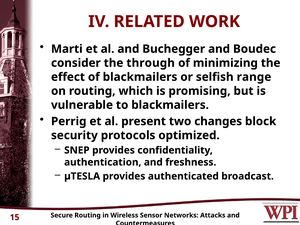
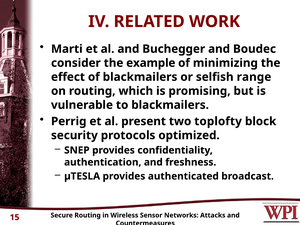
through: through -> example (151, 63)
changes: changes -> toplofty (218, 121)
